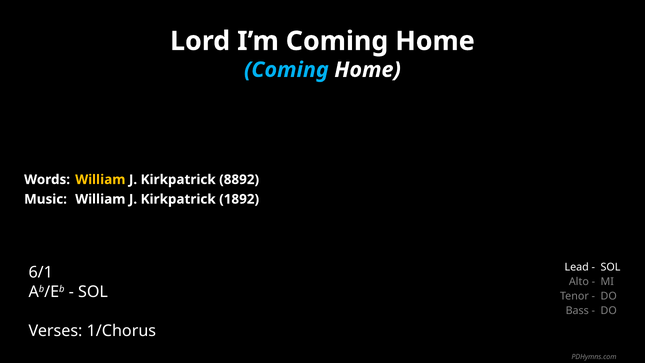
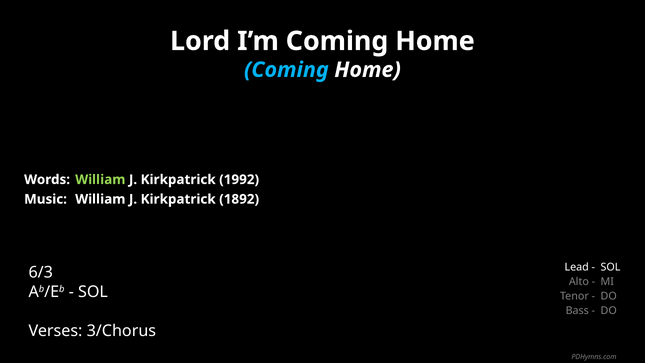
William colour: yellow -> light green (100, 179)
8892: 8892 -> 1992 (239, 179)
6/1: 6/1 -> 6/3 (41, 273)
1/Chorus: 1/Chorus -> 3/Chorus (121, 331)
